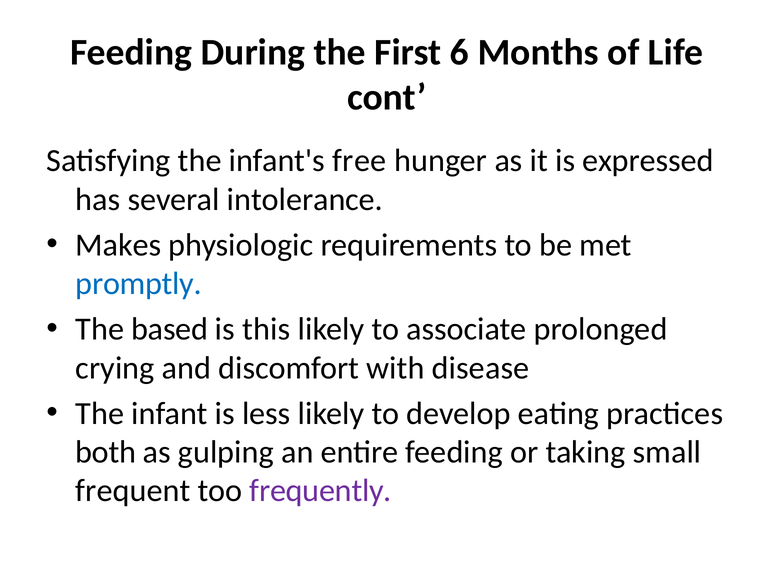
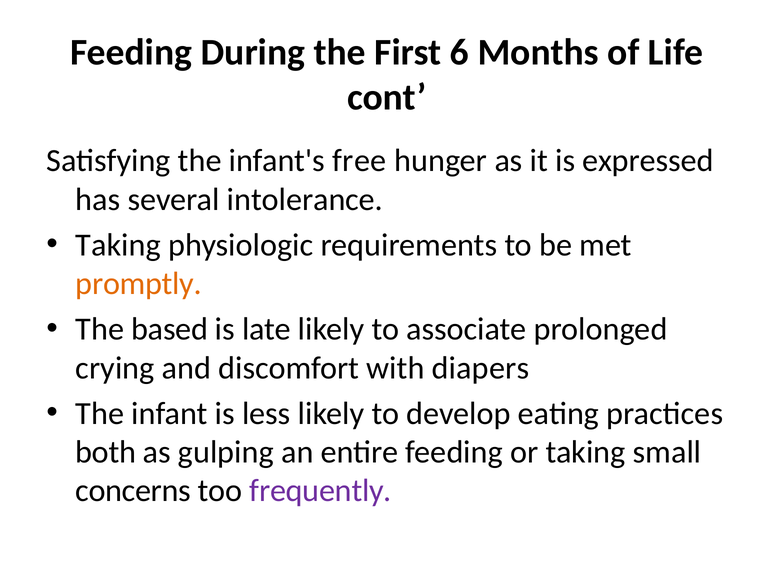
Makes: Makes -> Taking (118, 245)
promptly colour: blue -> orange (139, 284)
this: this -> late (266, 329)
disease: disease -> diapers (481, 368)
frequent: frequent -> concerns (133, 491)
